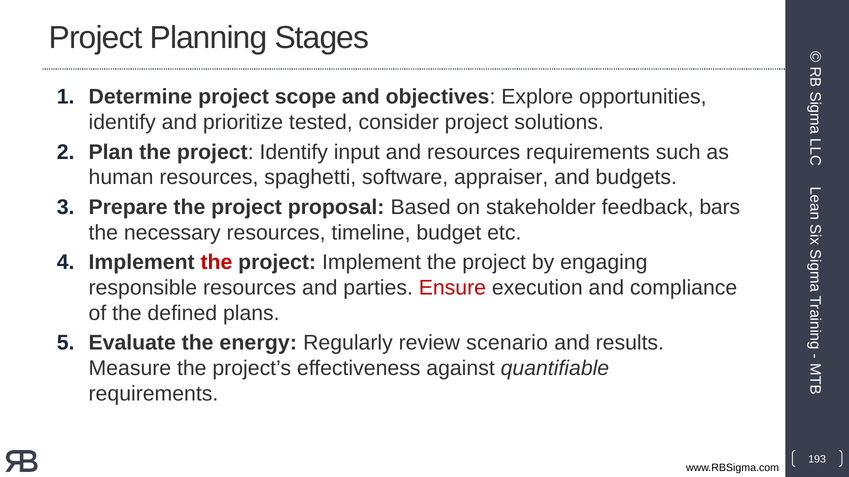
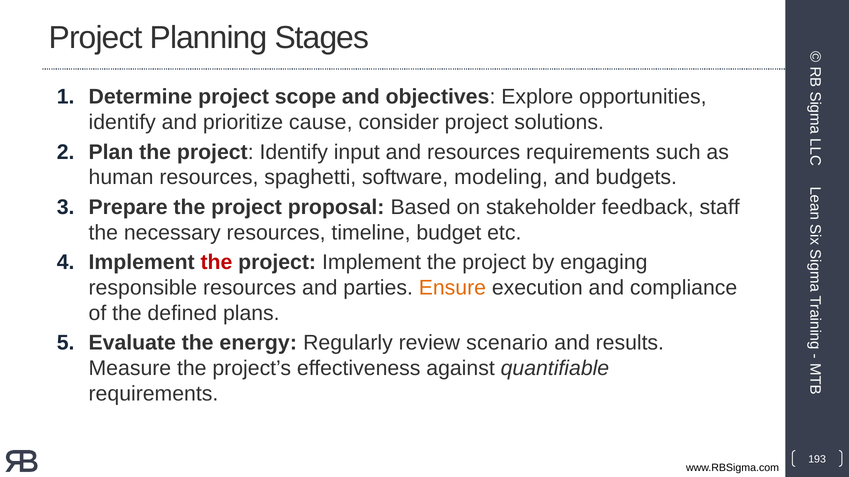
tested: tested -> cause (321, 122)
appraiser: appraiser -> modeling (501, 178)
bars: bars -> staff (720, 207)
Ensure colour: red -> orange (452, 288)
